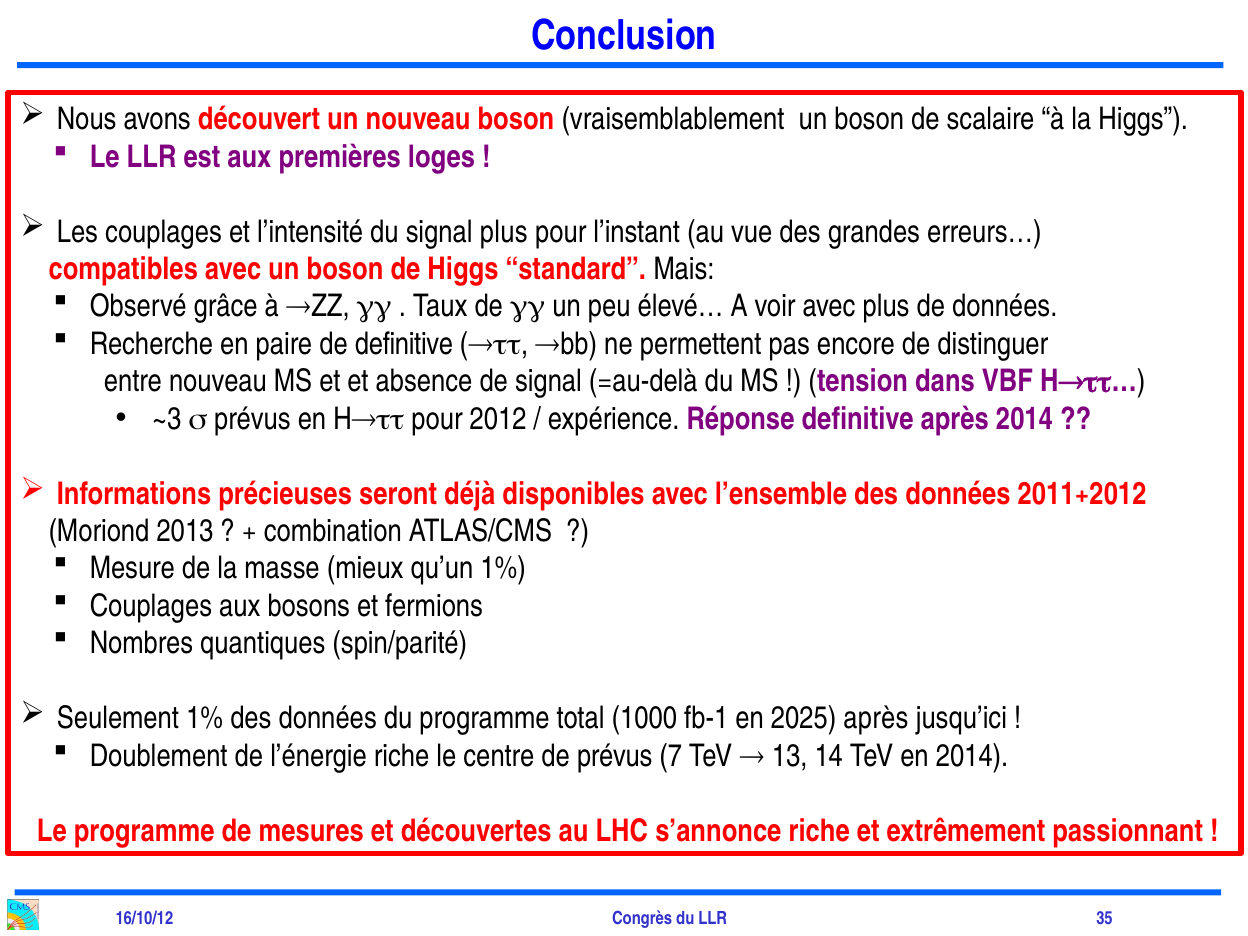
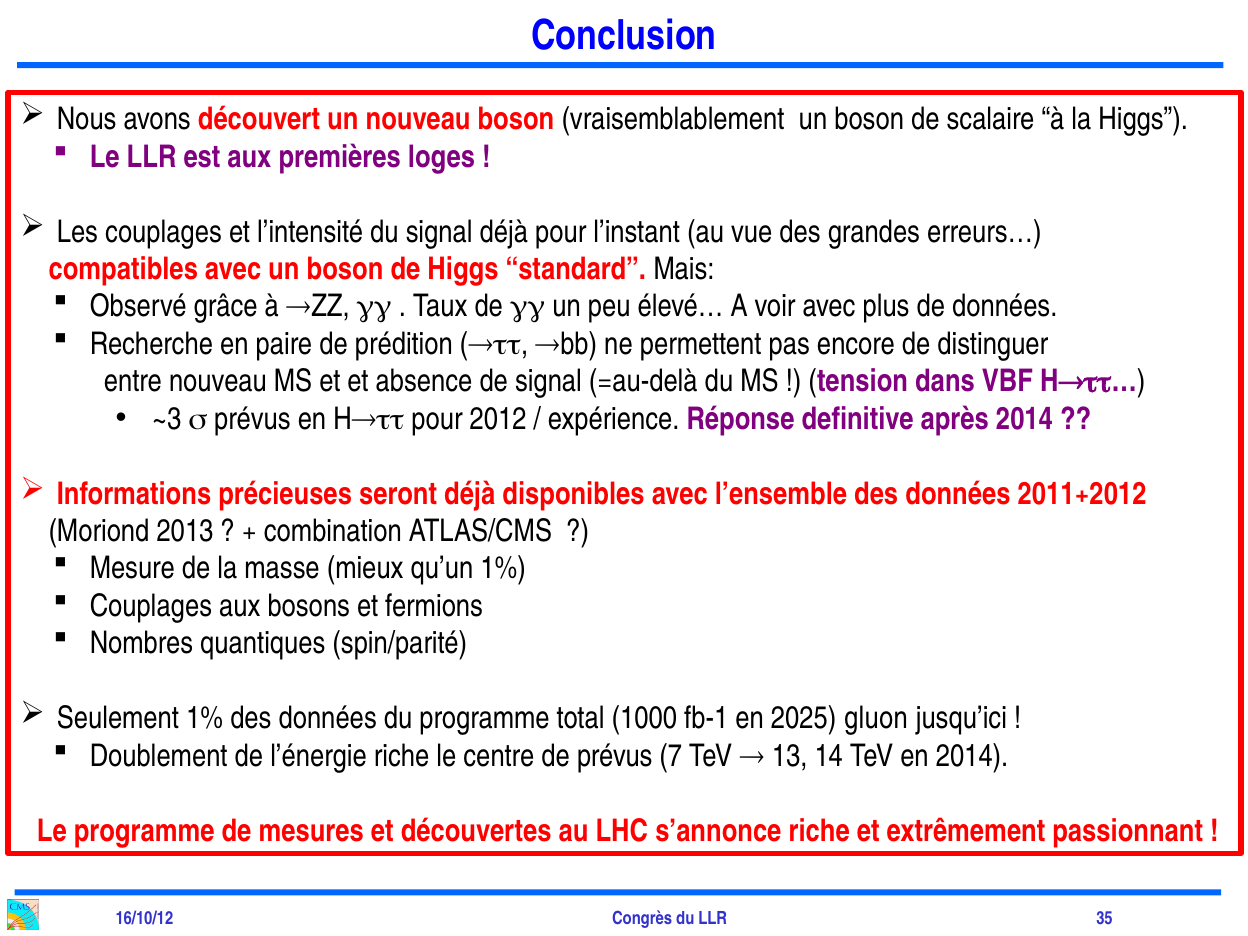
signal plus: plus -> déjà (504, 232)
de definitive: definitive -> prédition (404, 344)
2025 après: après -> gluon (876, 718)
